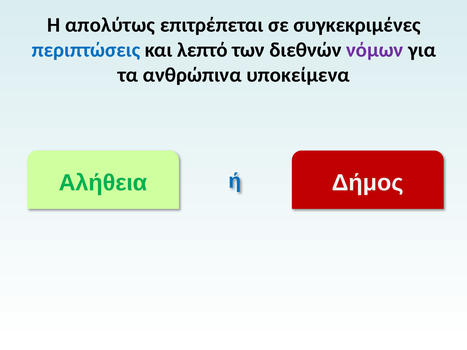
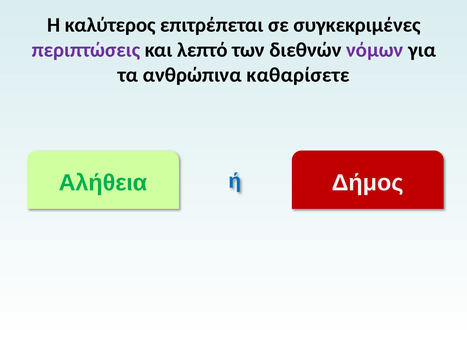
απολύτως: απολύτως -> καλύτερος (110, 25)
περιπτώσεις colour: blue -> purple (86, 50)
υποκείμενα: υποκείμενα -> καθαρίσετε (298, 75)
